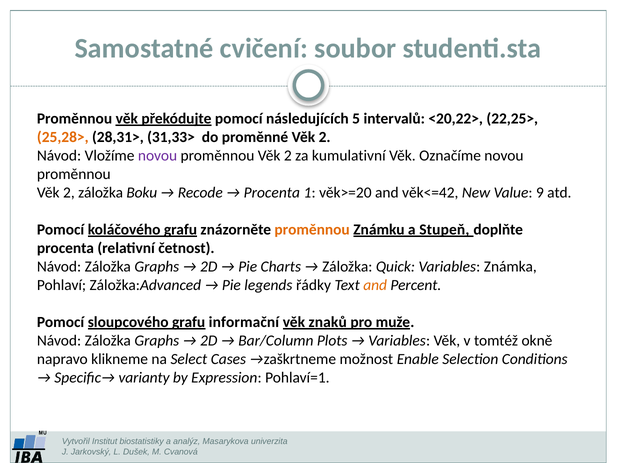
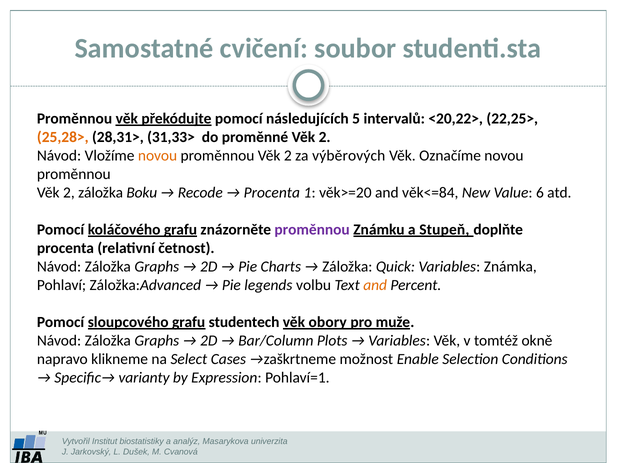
novou colour: purple -> orange (158, 155)
kumulativní: kumulativní -> výběrových (349, 155)
věk<=42: věk<=42 -> věk<=84 (430, 192)
9: 9 -> 6 (540, 192)
proměnnou colour: orange -> purple (312, 230)
řádky: řádky -> volbu (314, 285)
informační: informační -> studentech (244, 322)
znaků: znaků -> obory (328, 322)
